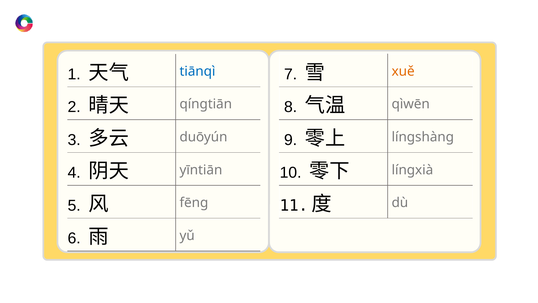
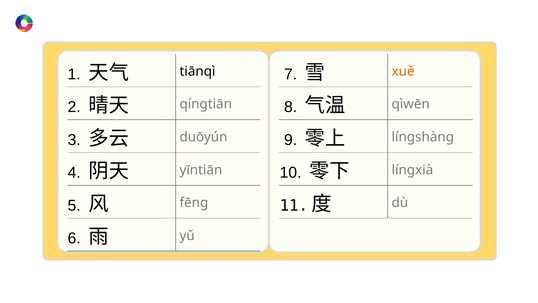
tiānqì colour: blue -> black (197, 71)
